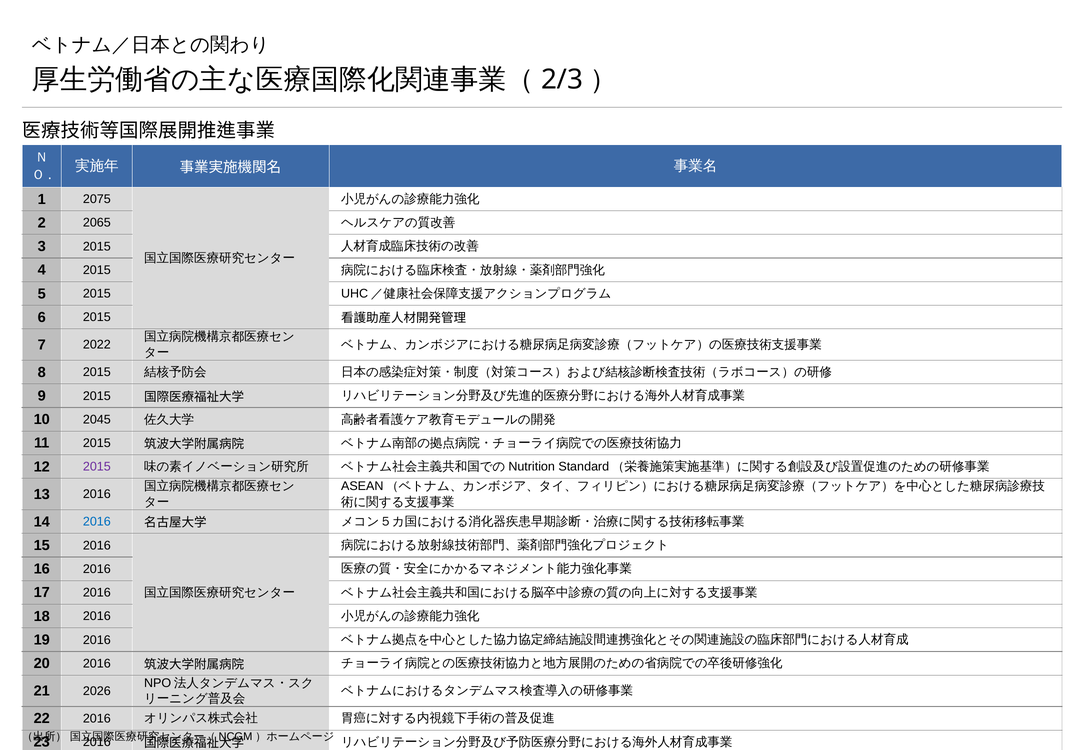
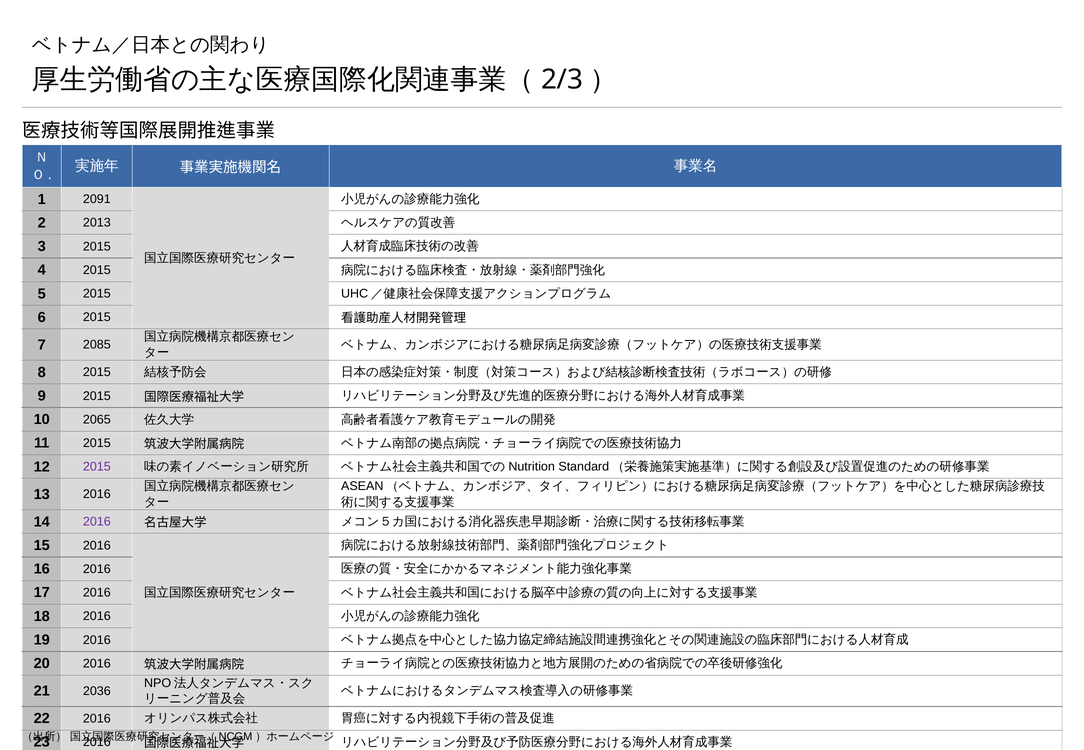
2075: 2075 -> 2091 (97, 199)
2065: 2065 -> 2013 (97, 223)
2022: 2022 -> 2085 (97, 345)
2045: 2045 -> 2065 (97, 420)
2016 colour: blue -> purple (97, 522)
2026: 2026 -> 2036 (97, 691)
